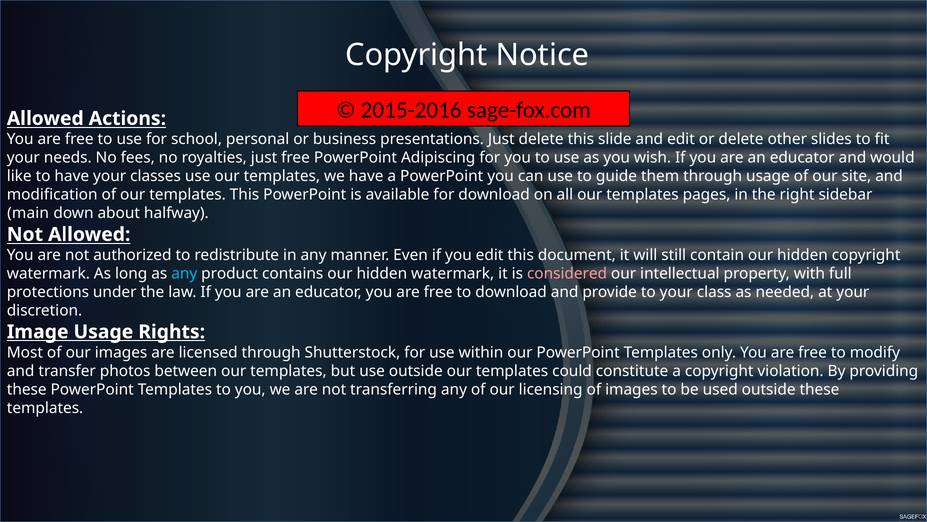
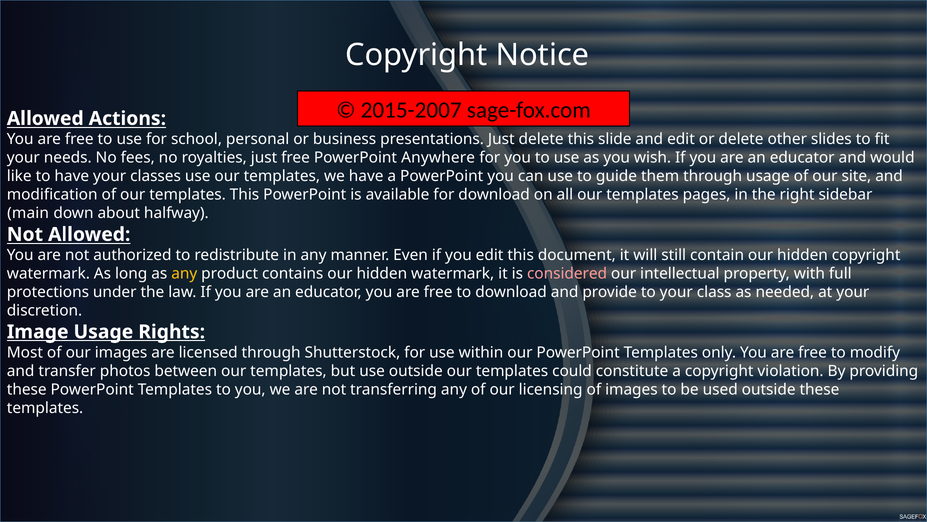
2015-2016: 2015-2016 -> 2015-2007 (411, 110)
Adipiscing: Adipiscing -> Anywhere (438, 158)
any colour: light blue -> yellow (184, 273)
